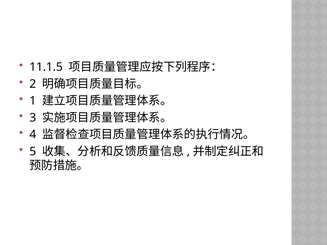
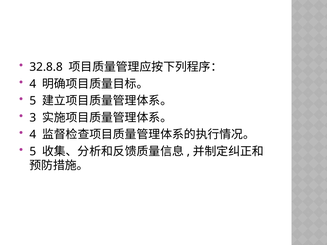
11.1.5: 11.1.5 -> 32.8.8 (46, 67)
2: 2 -> 4 (33, 84)
1: 1 -> 5 (33, 101)
